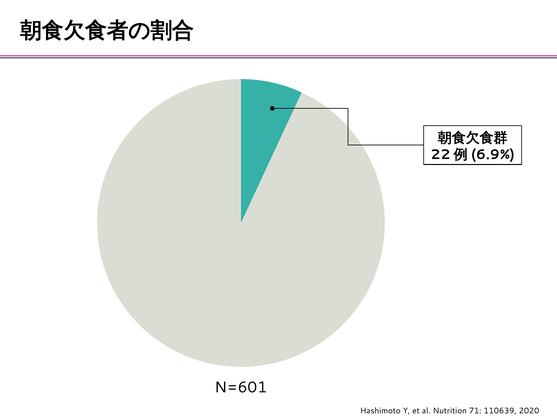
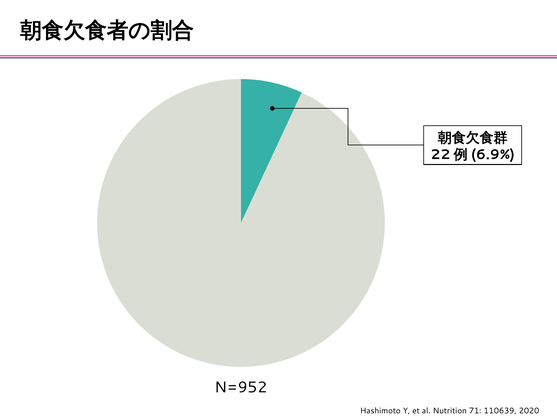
N=601: N=601 -> N=952 (241, 387)
